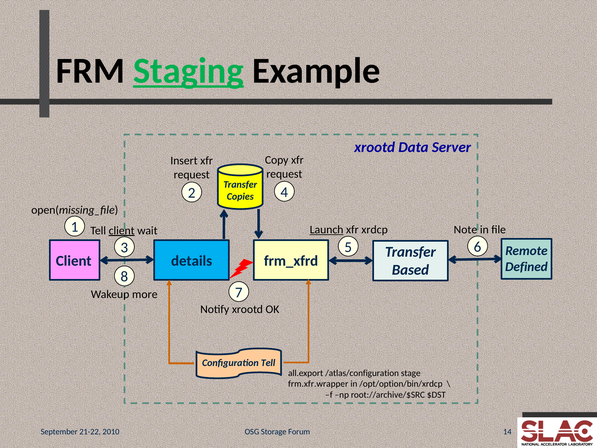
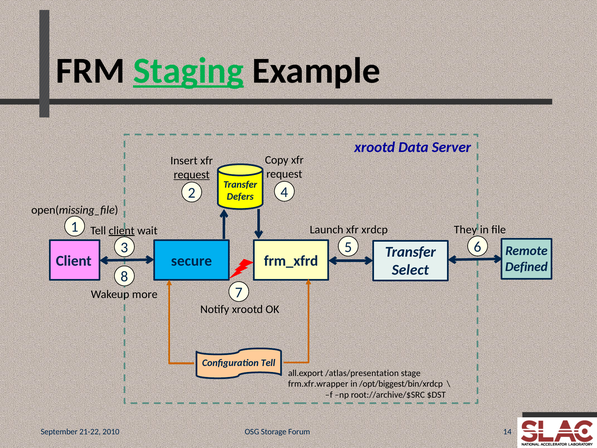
request underline: none -> present (192, 175)
Copies: Copies -> Defers (240, 196)
Launch underline: present -> none (327, 230)
Note: Note -> They (465, 230)
details: details -> secure (192, 261)
Based: Based -> Select (410, 270)
/atlas/configuration: /atlas/configuration -> /atlas/presentation (362, 373)
/opt/option/bin/xrdcp: /opt/option/bin/xrdcp -> /opt/biggest/bin/xrdcp (401, 384)
